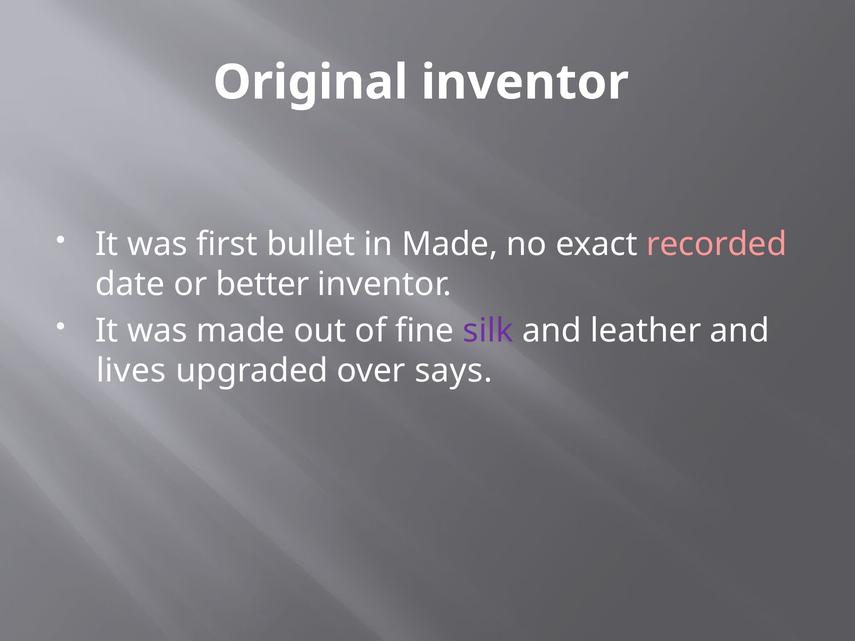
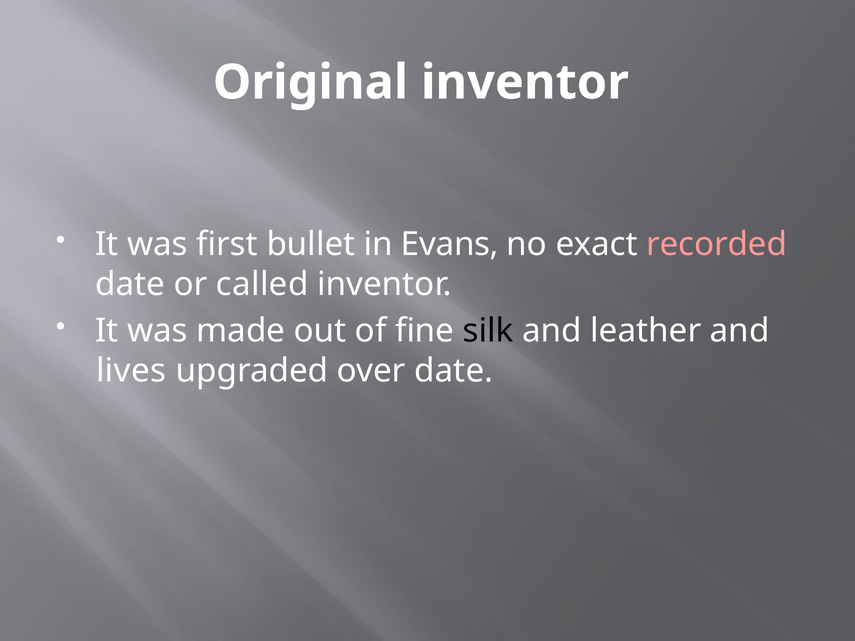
in Made: Made -> Evans (450, 245)
better: better -> called (262, 285)
silk colour: purple -> black (488, 331)
over says: says -> date (454, 371)
